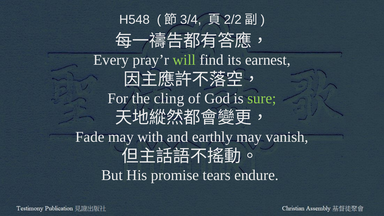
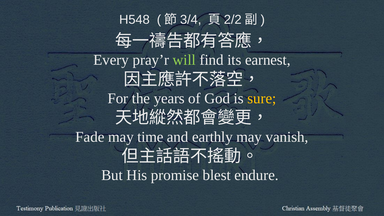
cling: cling -> years (169, 98)
sure colour: light green -> yellow (262, 98)
with: with -> time (150, 137)
tears: tears -> blest (217, 175)
